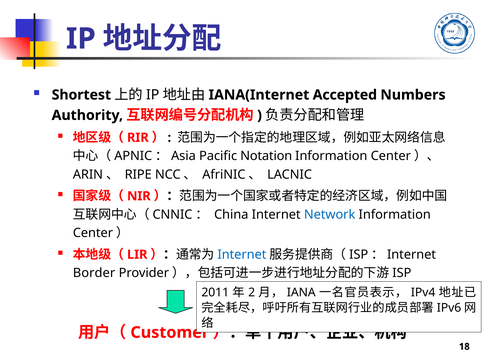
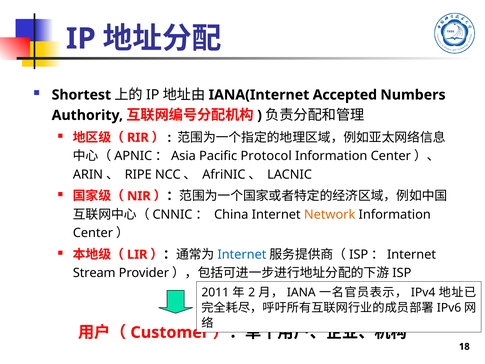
Notation: Notation -> Protocol (266, 156)
Network colour: blue -> orange (330, 214)
Border: Border -> Stream (94, 273)
